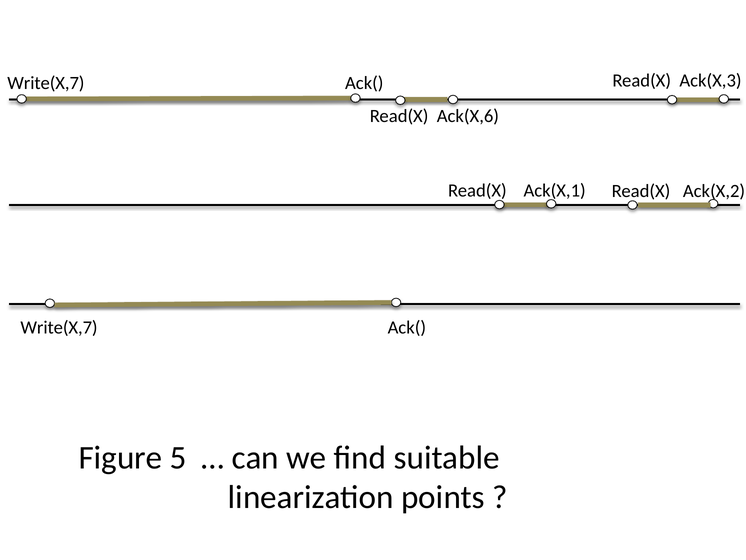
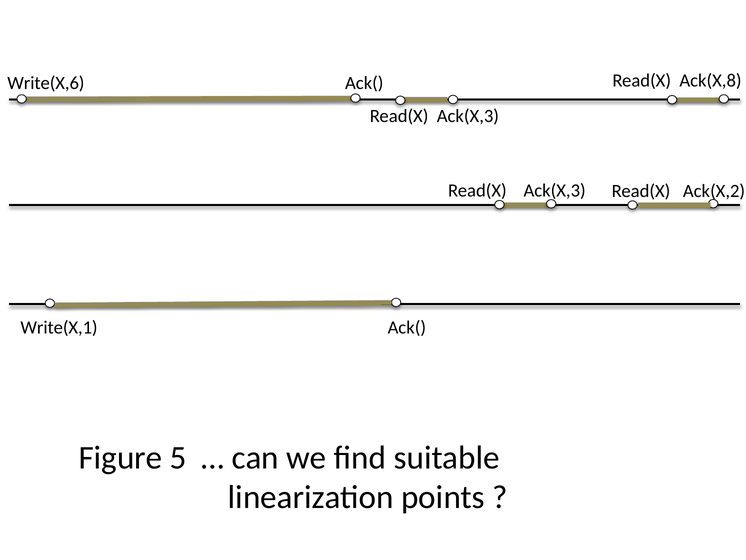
Ack(X,3: Ack(X,3 -> Ack(X,8 (711, 81)
Write(X,7: Write(X,7 -> Write(X,6 (46, 83)
Ack(X,6: Ack(X,6 -> Ack(X,3 (468, 116)
Ack(X,1: Ack(X,1 -> Ack(X,3 (555, 190)
Write(X,7: Write(X,7 -> Write(X,1 (59, 327)
